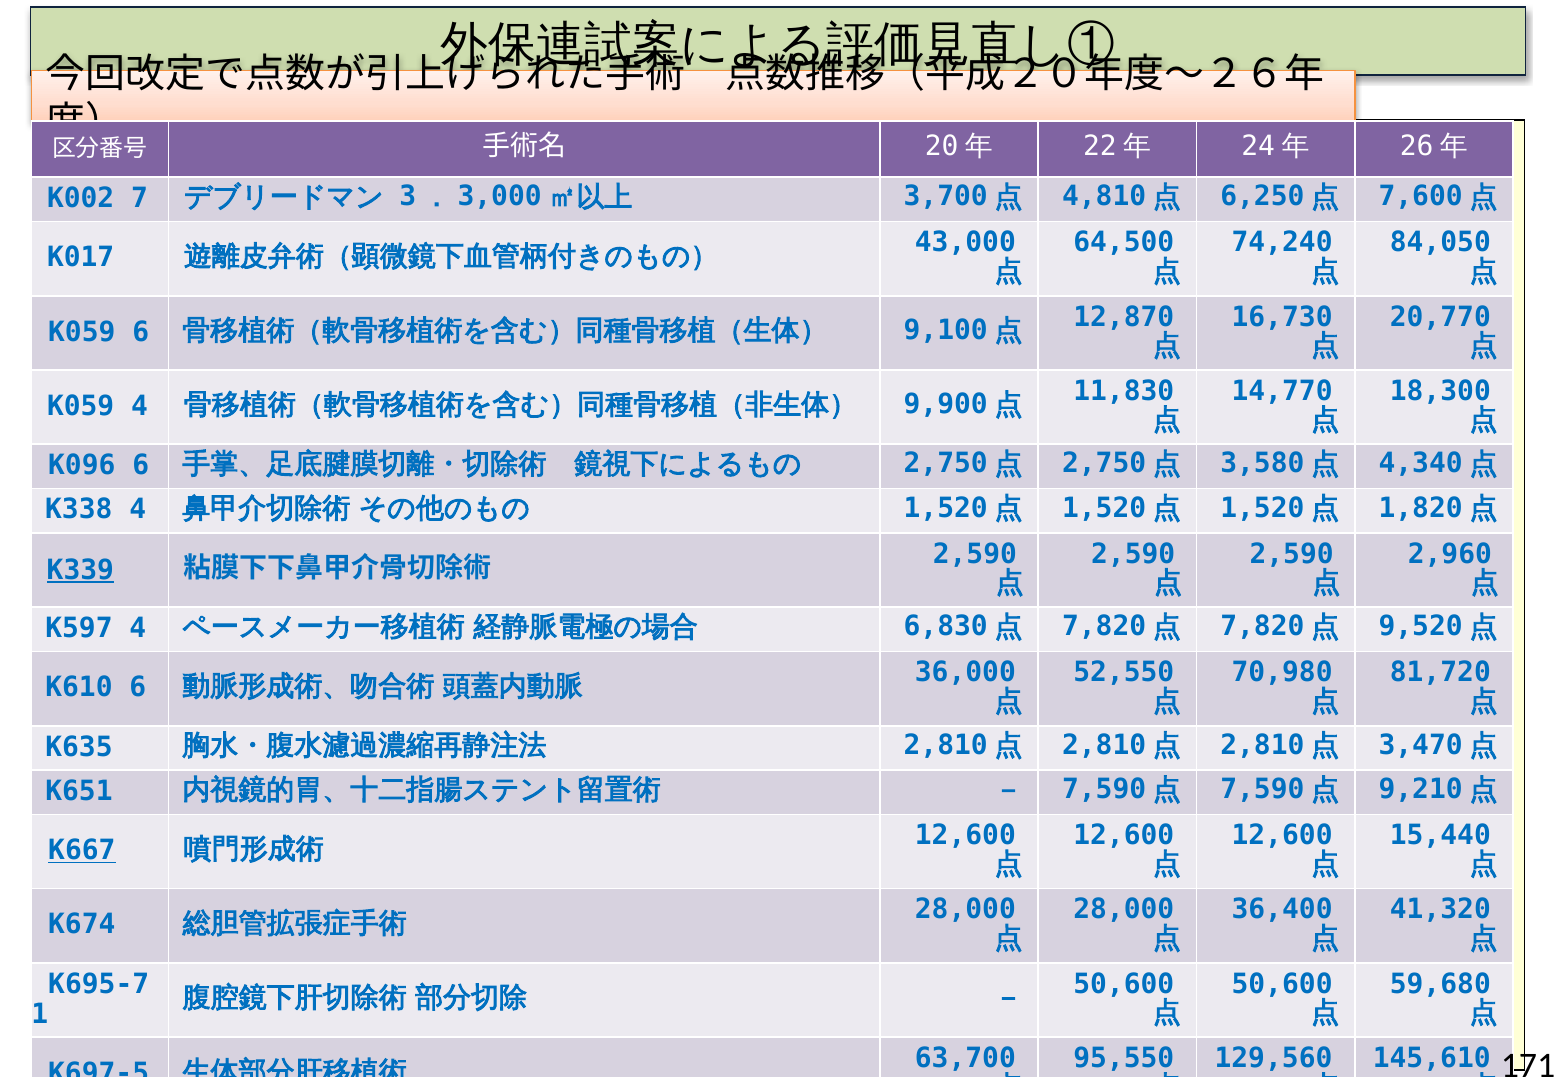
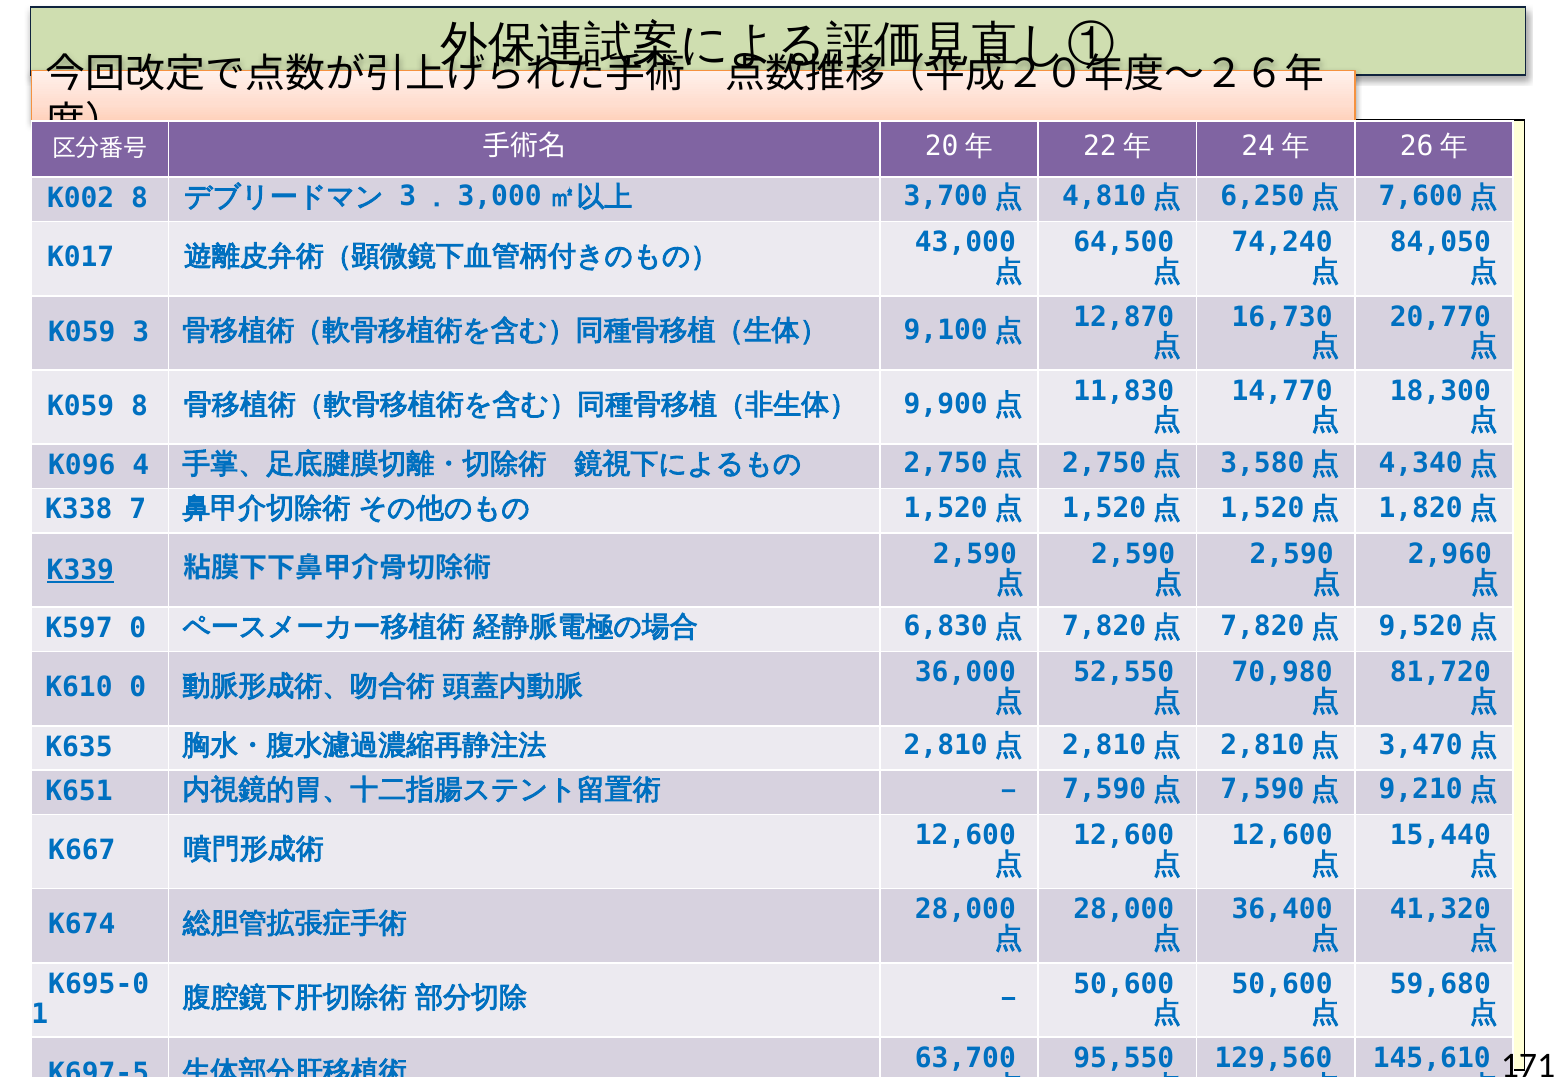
K002 7: 7 -> 8 (139, 198)
K059 6: 6 -> 3 (141, 332)
K059 4: 4 -> 8 (140, 406)
K096 6: 6 -> 4 (141, 466)
K338 4: 4 -> 7 (138, 510)
K597 4: 4 -> 0 (138, 628)
K610 6: 6 -> 0 (138, 688)
K667 underline: present -> none (82, 851)
K695-7: K695-7 -> K695-0 (99, 984)
